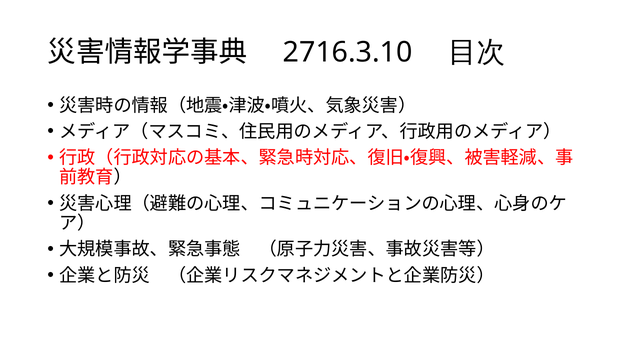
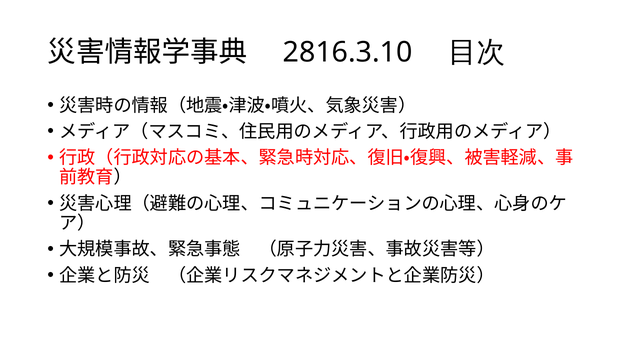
2716.3.10: 2716.3.10 -> 2816.3.10 (348, 52)
